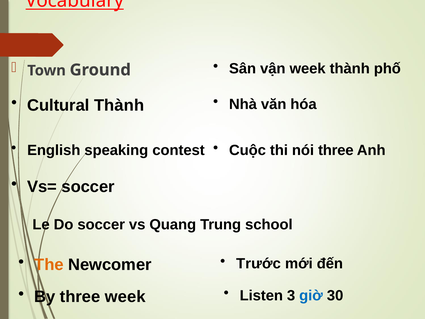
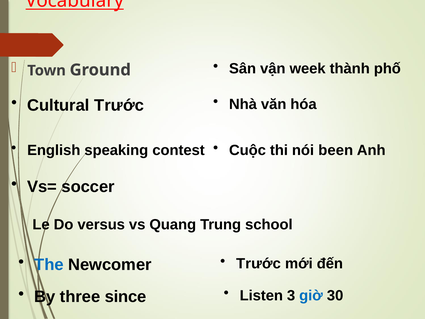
Cultural Thành: Thành -> Trước (119, 105)
nói three: three -> been (336, 150)
Do soccer: soccer -> versus (101, 224)
The colour: orange -> blue (49, 265)
three week: week -> since (126, 296)
